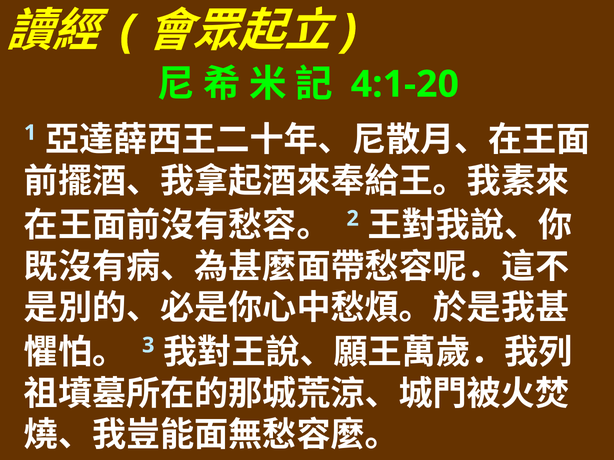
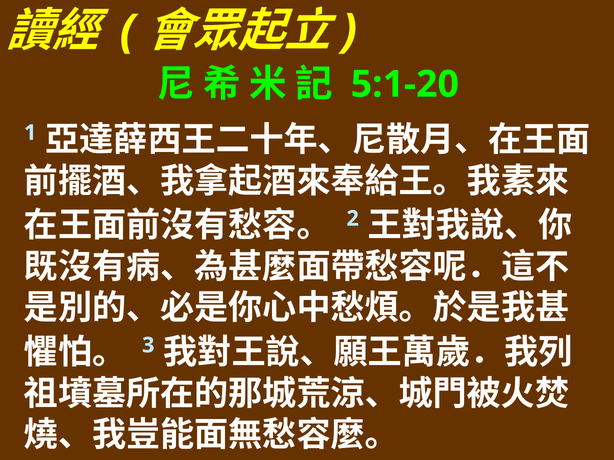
4:1-20: 4:1-20 -> 5:1-20 (405, 84)
